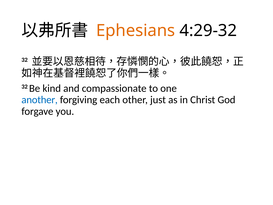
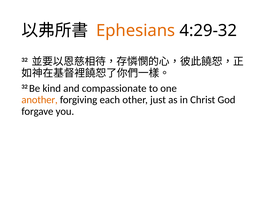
another colour: blue -> orange (40, 100)
